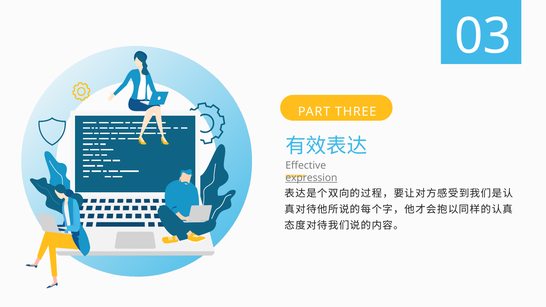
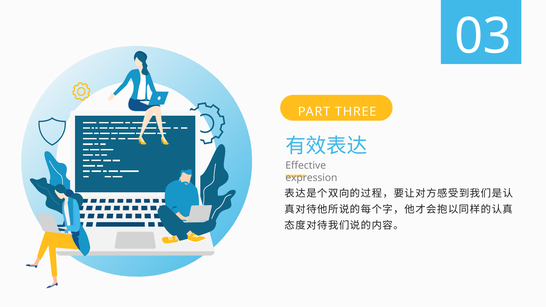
expression underline: present -> none (311, 178)
